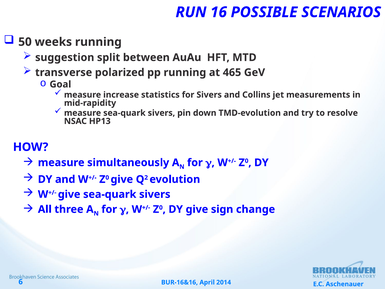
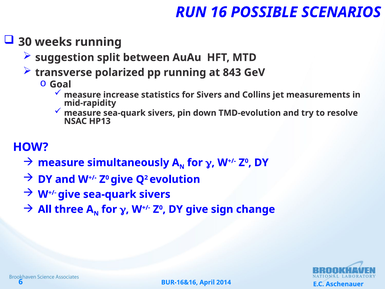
50: 50 -> 30 (25, 42)
465: 465 -> 843 (232, 72)
